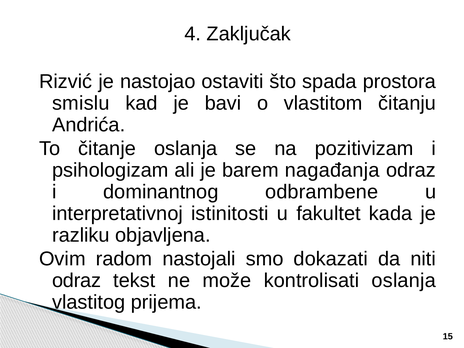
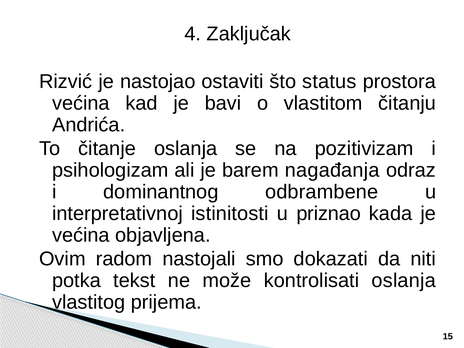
spada: spada -> status (329, 82)
smislu: smislu -> većina (81, 103)
fakultet: fakultet -> priznao (329, 214)
razliku: razliku -> većina (81, 235)
odraz: odraz -> potka (77, 281)
